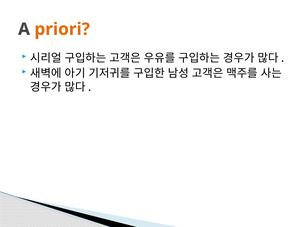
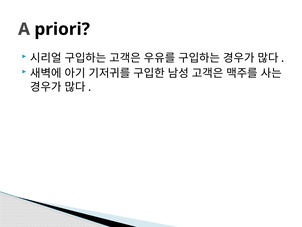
priori colour: orange -> black (62, 29)
